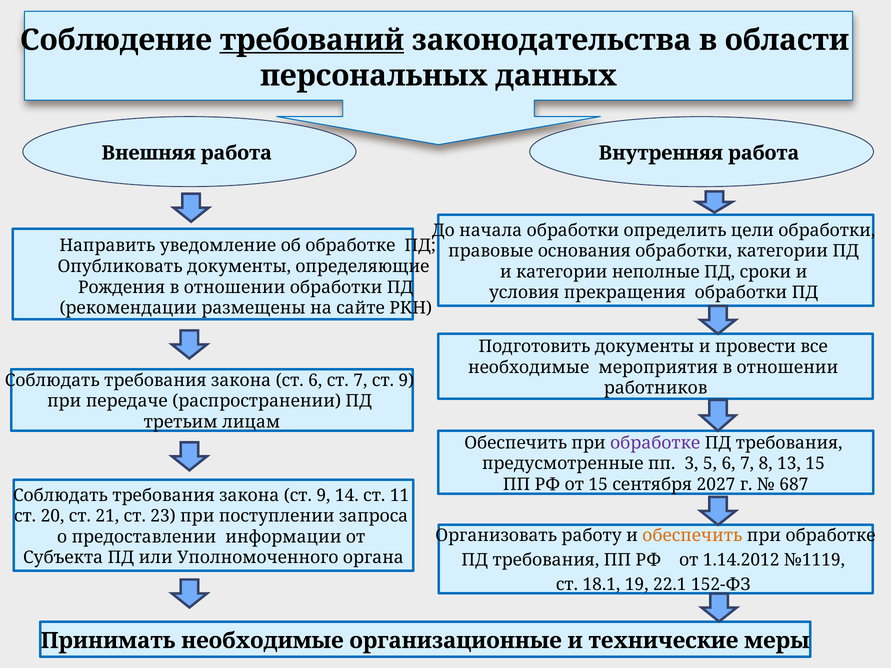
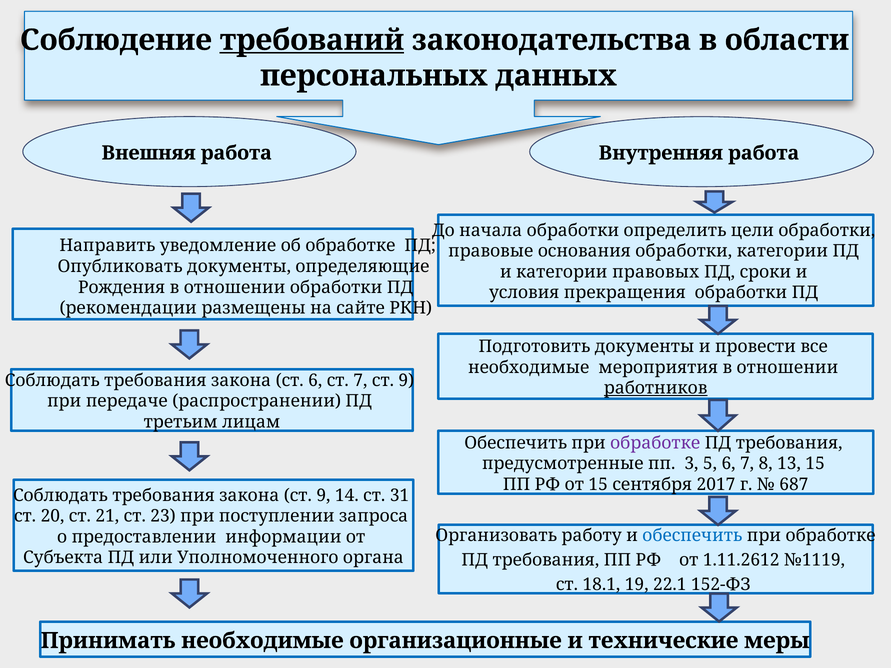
неполные: неполные -> правовых (656, 272)
работников underline: none -> present (656, 388)
2027: 2027 -> 2017 (716, 485)
11: 11 -> 31 (400, 496)
обеспечить colour: orange -> blue (692, 536)
1.14.2012: 1.14.2012 -> 1.11.2612 (741, 560)
